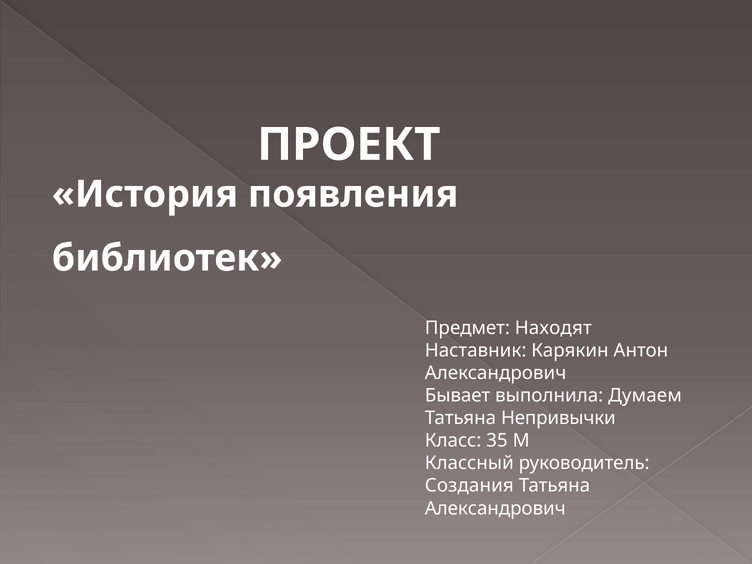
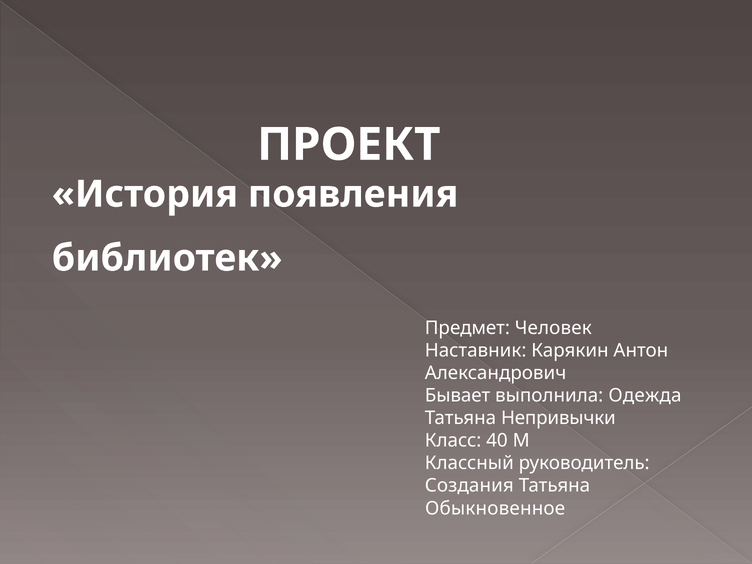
Находят: Находят -> Человек (553, 328)
Думаем: Думаем -> Одежда (645, 396)
35: 35 -> 40 (497, 441)
Александрович: Александрович -> Обыкновенное (495, 508)
